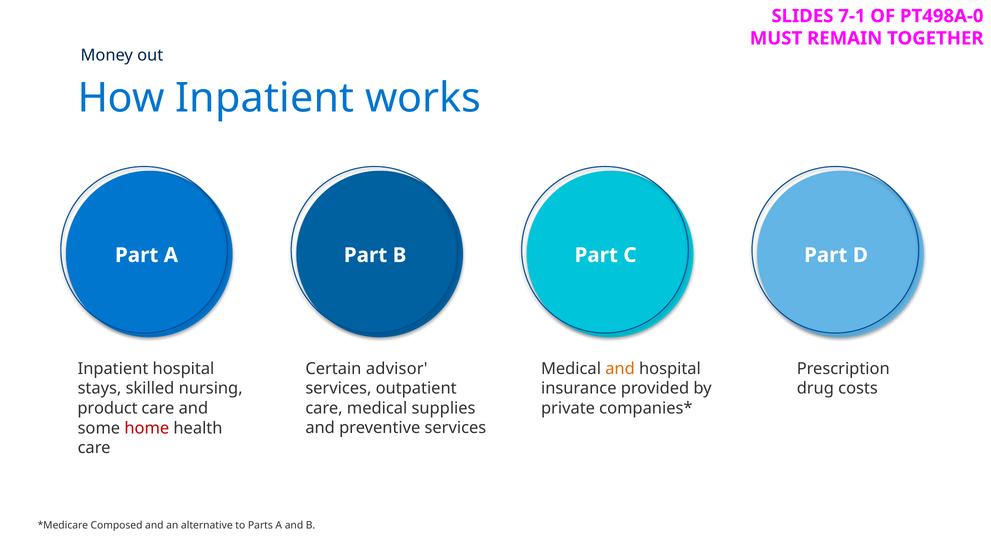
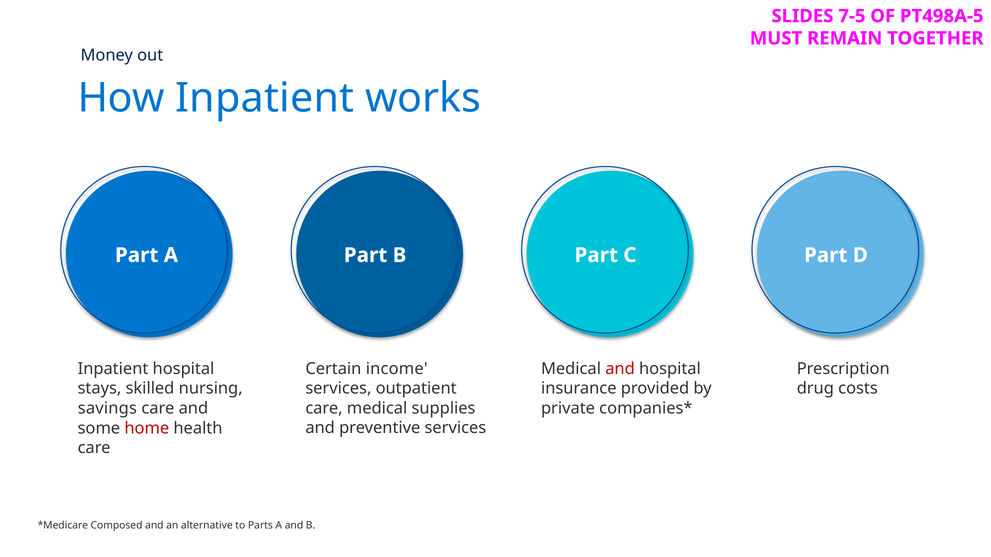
7-1: 7-1 -> 7-5 (852, 16)
PT498A-0: PT498A-0 -> PT498A-5 (942, 16)
advisor: advisor -> income (397, 369)
and colour: orange -> red (620, 369)
product: product -> savings (107, 409)
